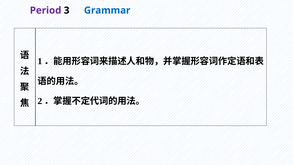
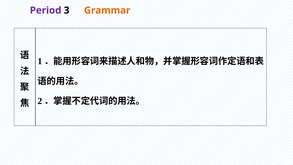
Grammar colour: blue -> orange (107, 10)
